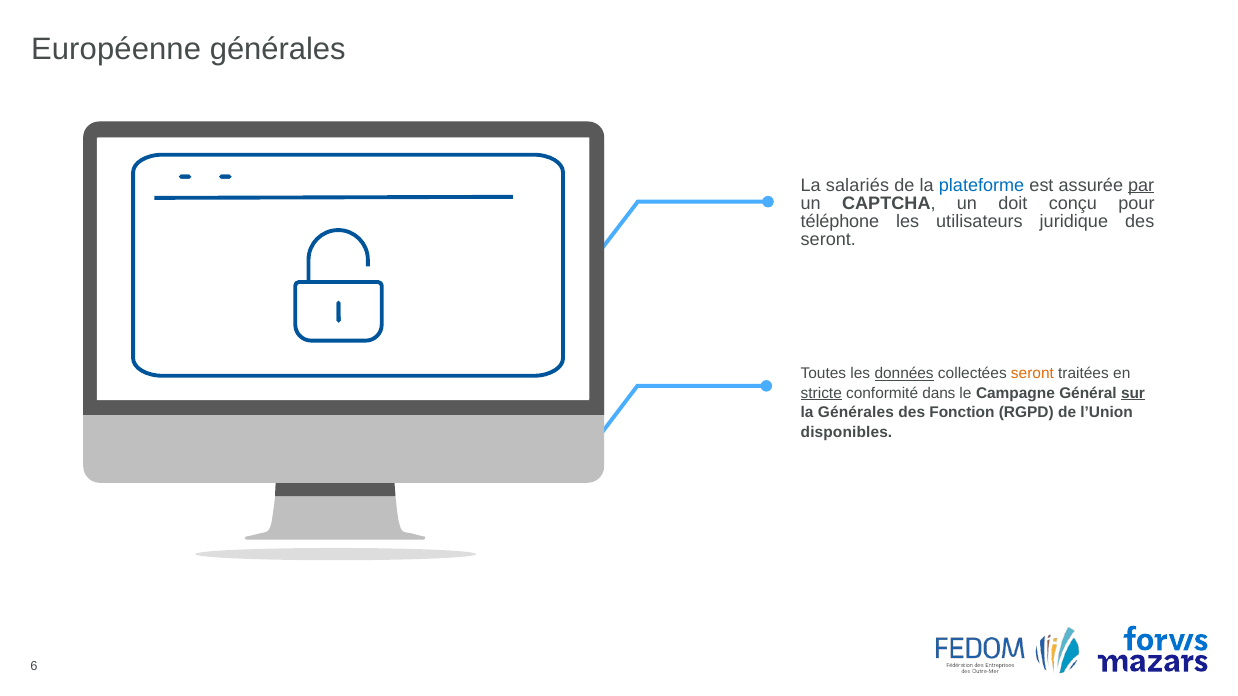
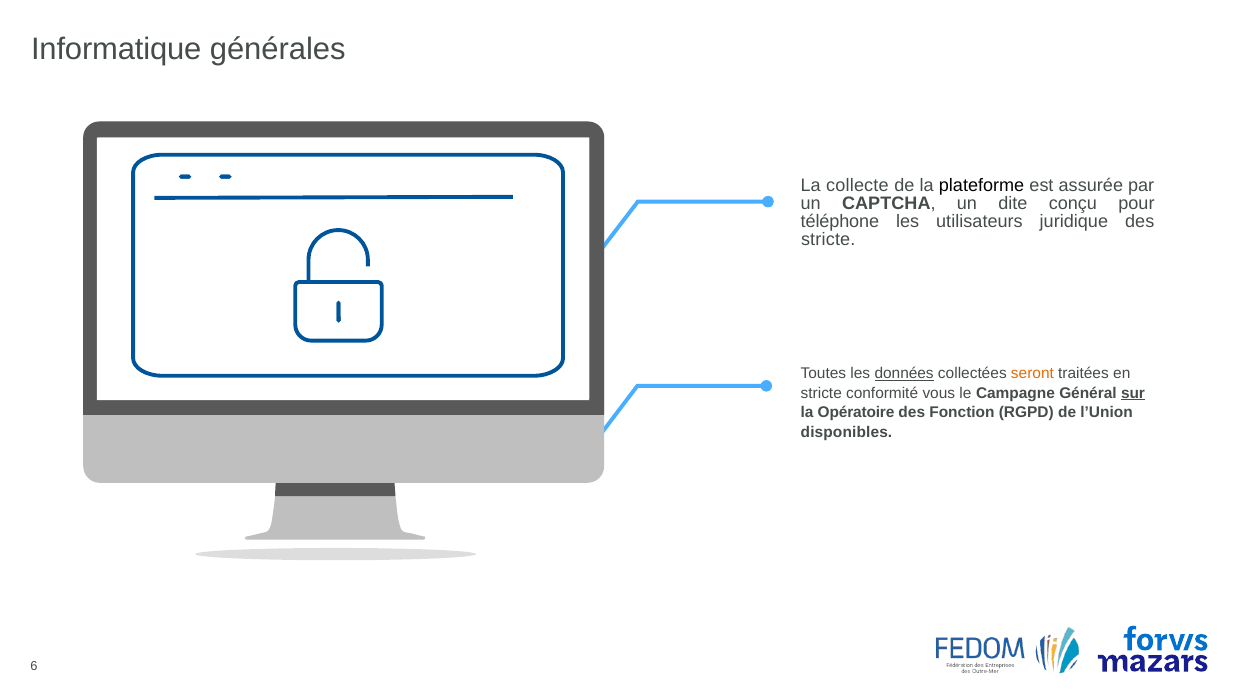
Européenne: Européenne -> Informatique (116, 49)
salariés: salariés -> collecte (857, 185)
plateforme colour: blue -> black (982, 185)
par underline: present -> none (1141, 185)
doit: doit -> dite (1013, 203)
seront: seront -> stricte (828, 240)
stricte underline: present -> none (821, 393)
dans: dans -> vous (939, 393)
la Générales: Générales -> Opératoire (856, 413)
